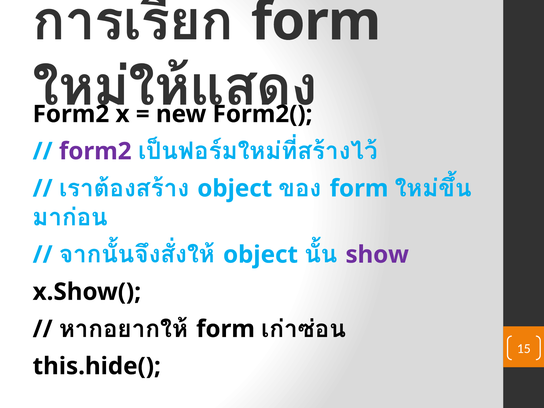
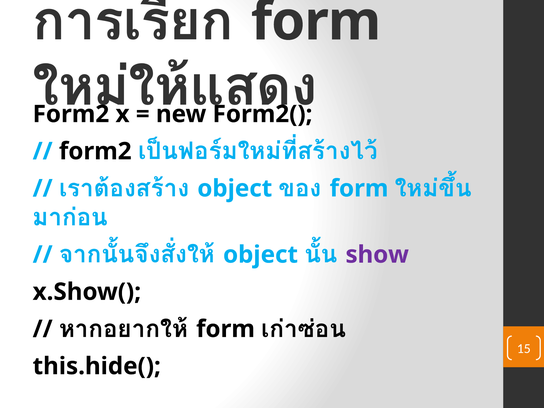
form2 colour: purple -> black (95, 151)
